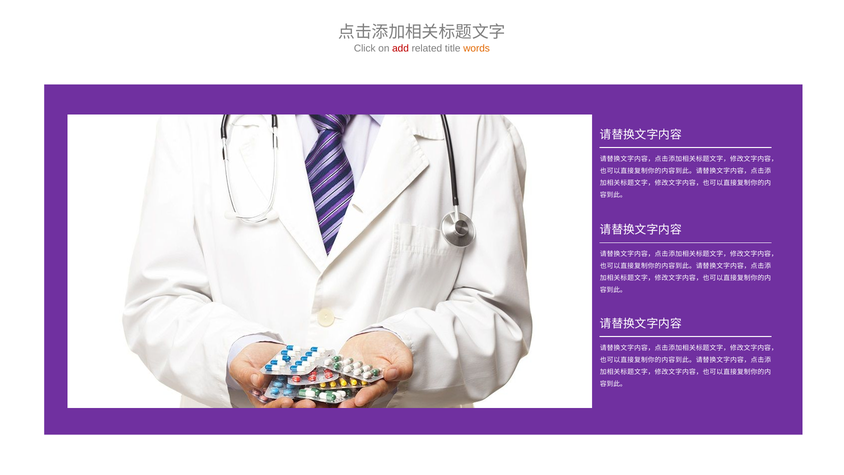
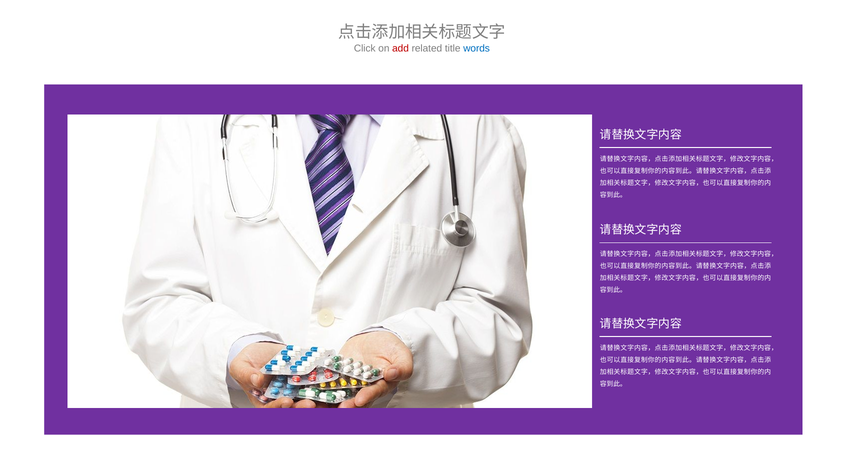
words colour: orange -> blue (477, 48)
